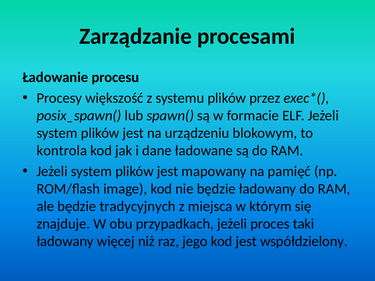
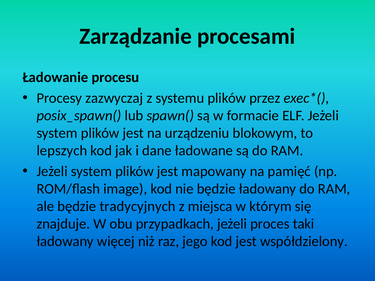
większość: większość -> zazwyczaj (114, 98)
kontrola: kontrola -> lepszych (62, 151)
